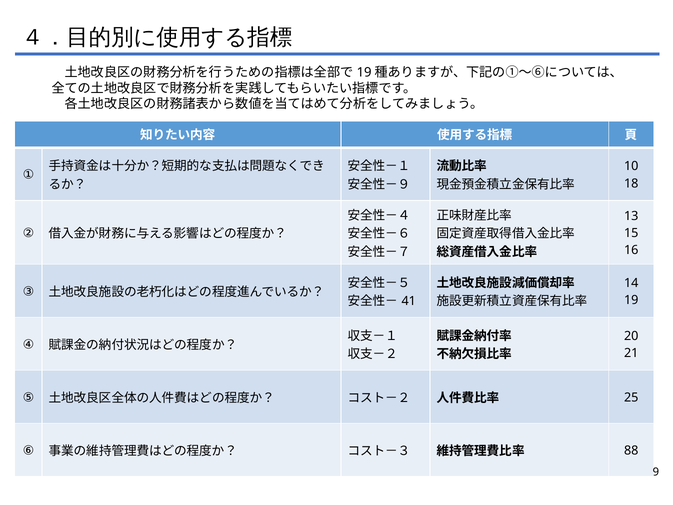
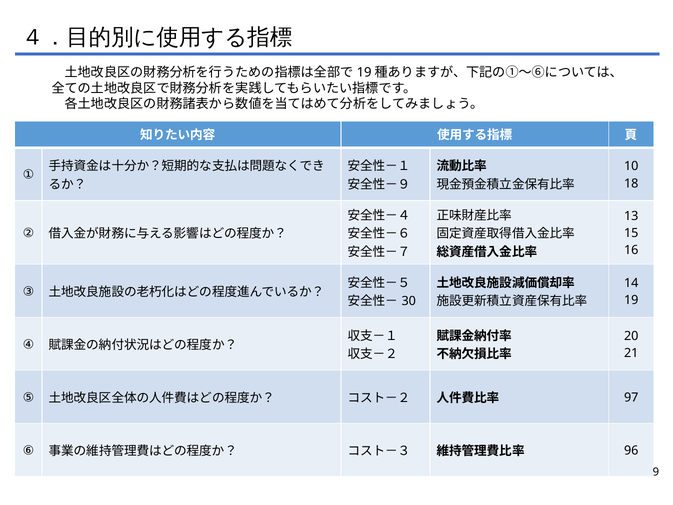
41: 41 -> 30 (409, 301)
25: 25 -> 97 (631, 397)
88: 88 -> 96 (631, 450)
